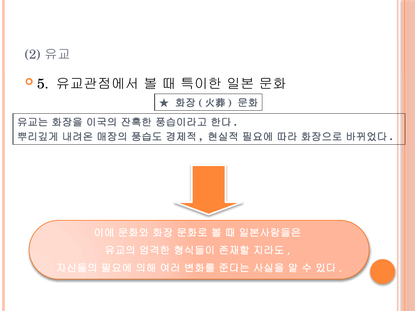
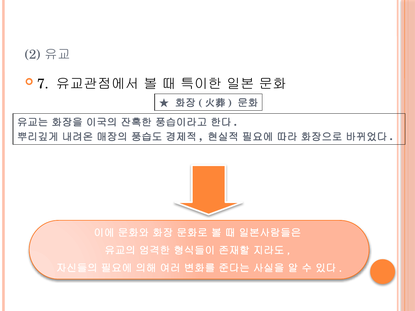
5: 5 -> 7 (43, 84)
